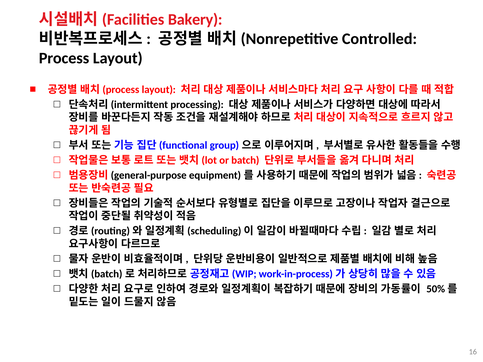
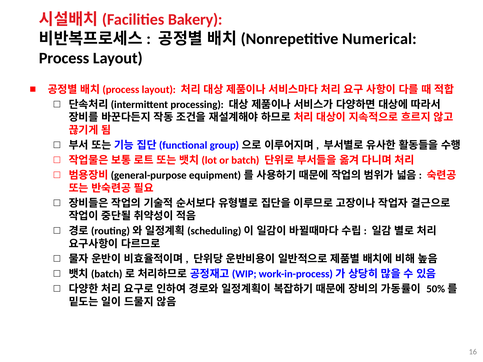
Controlled: Controlled -> Numerical (379, 39)
